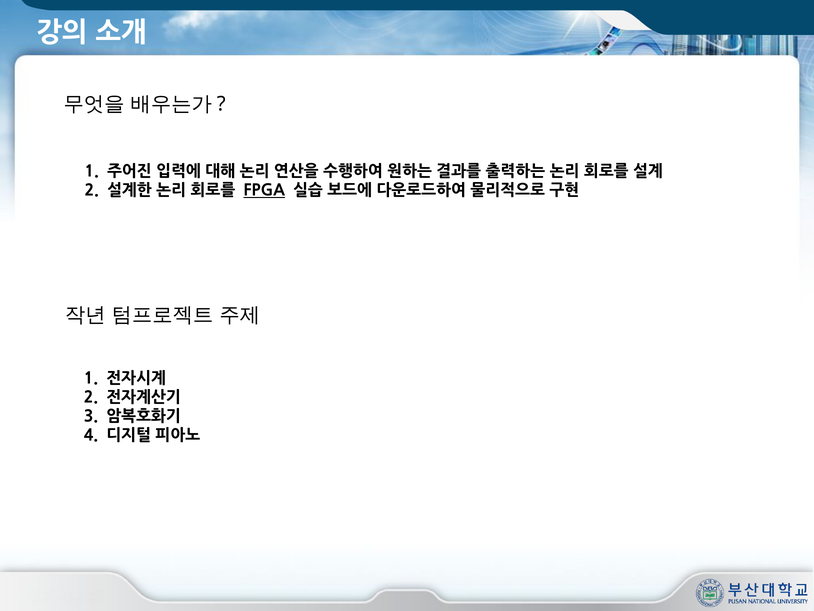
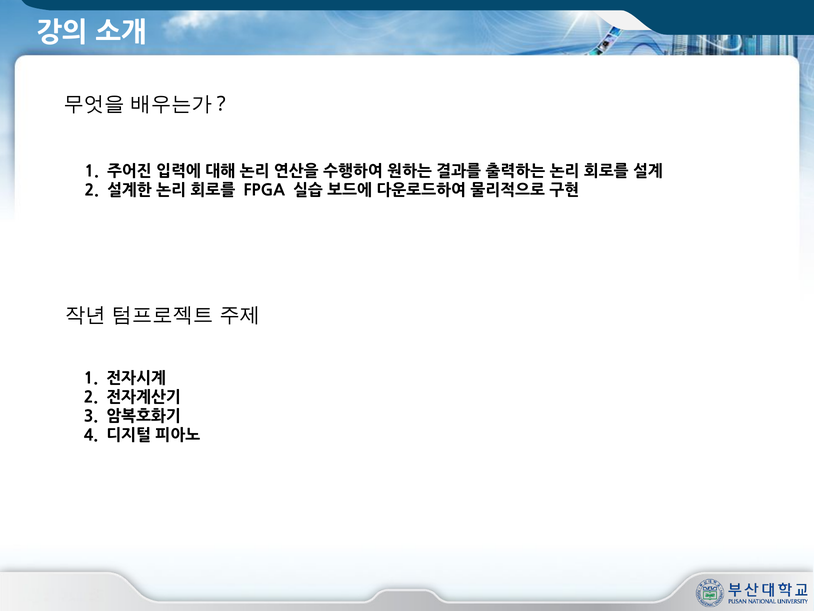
FPGA underline: present -> none (264, 191)
